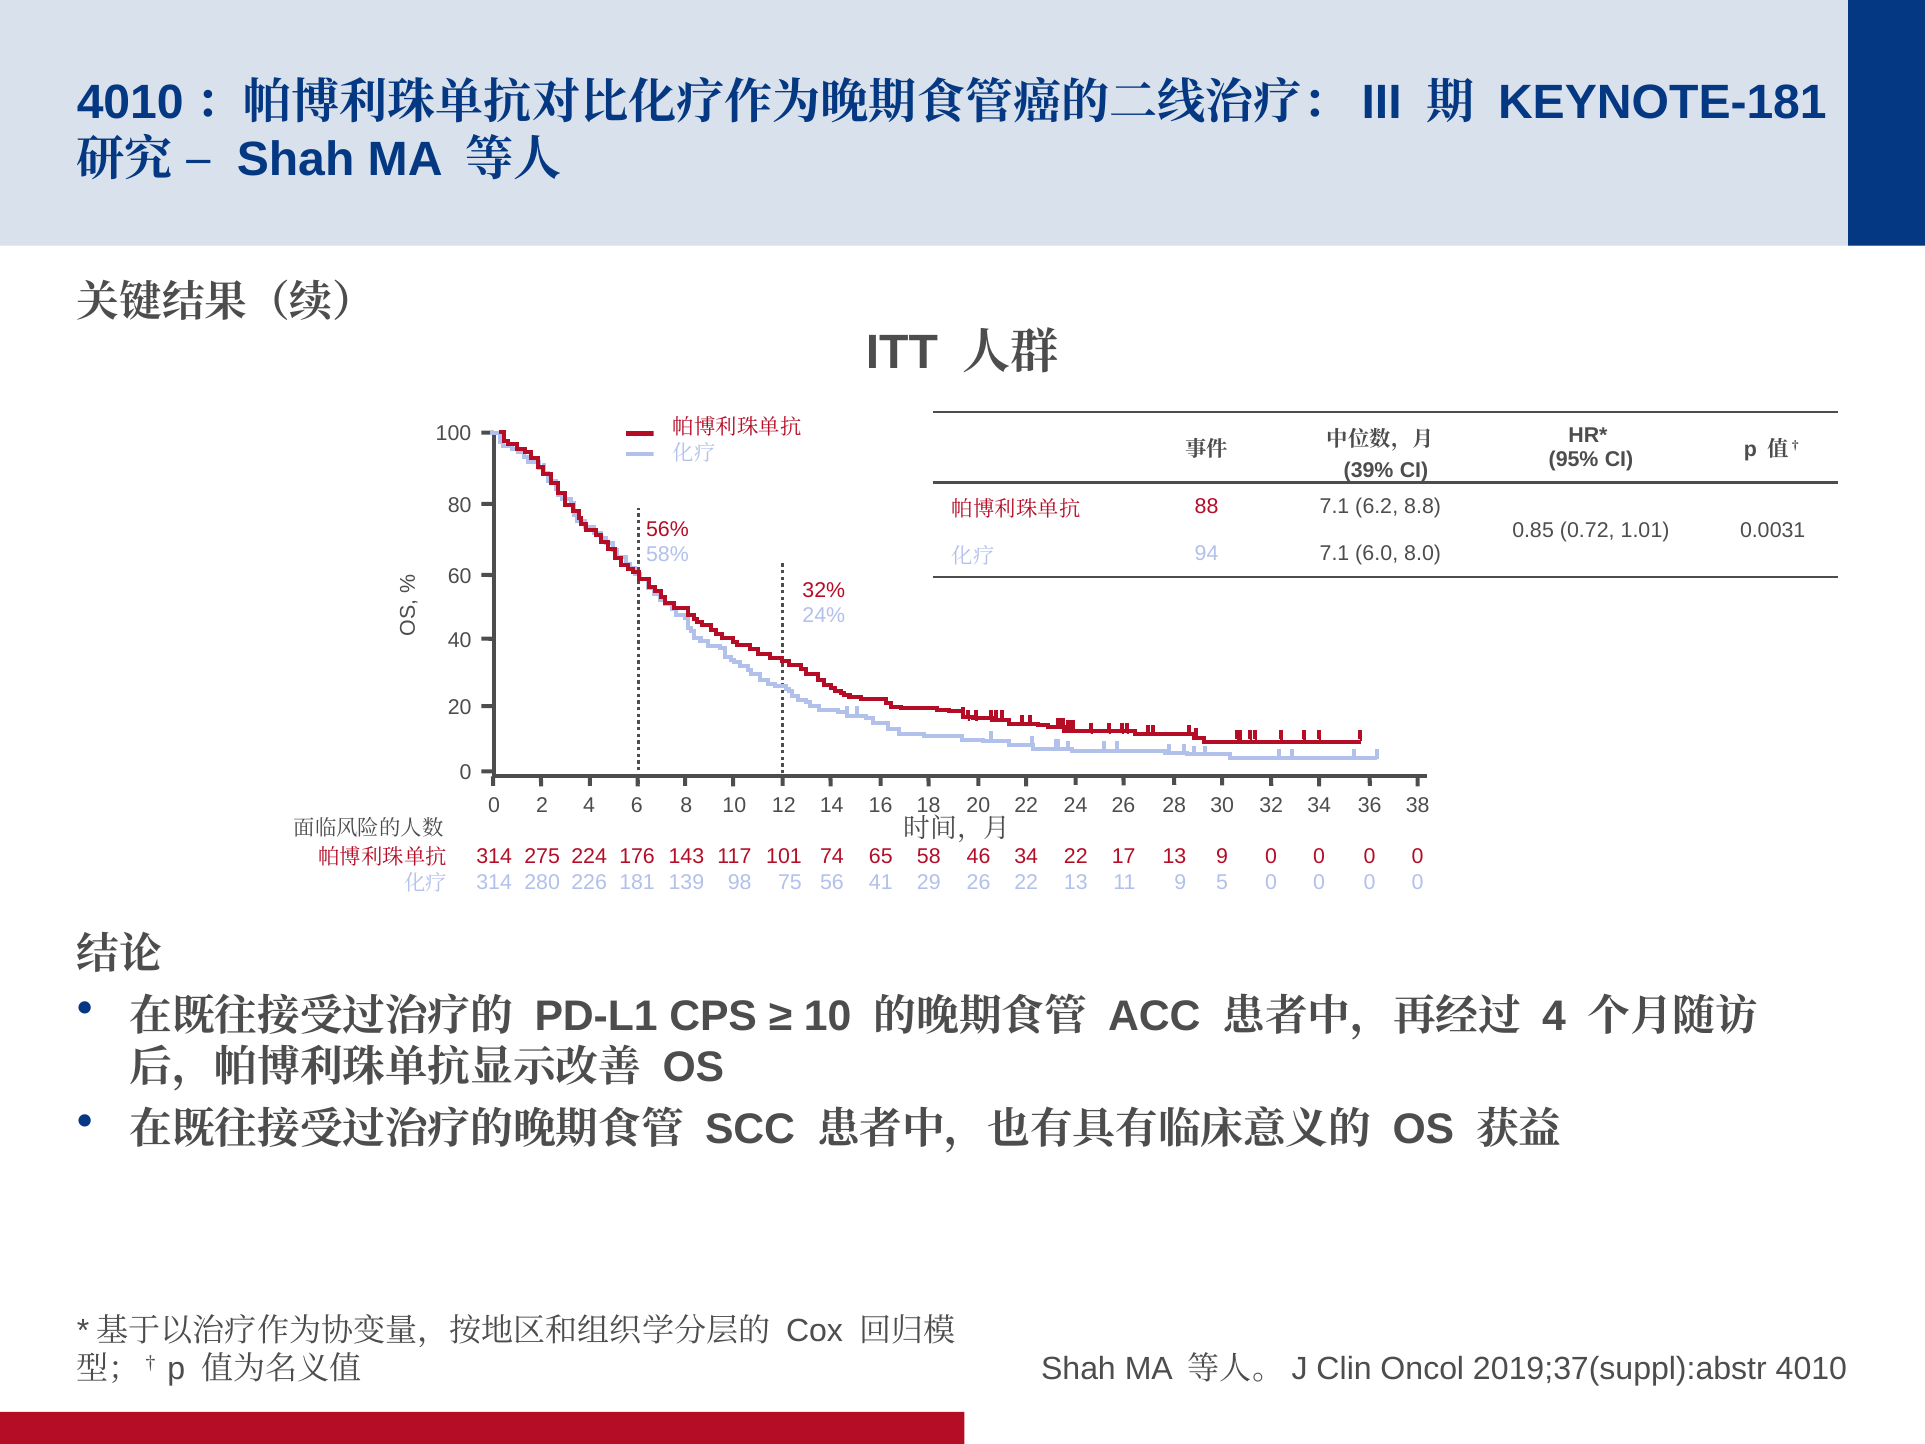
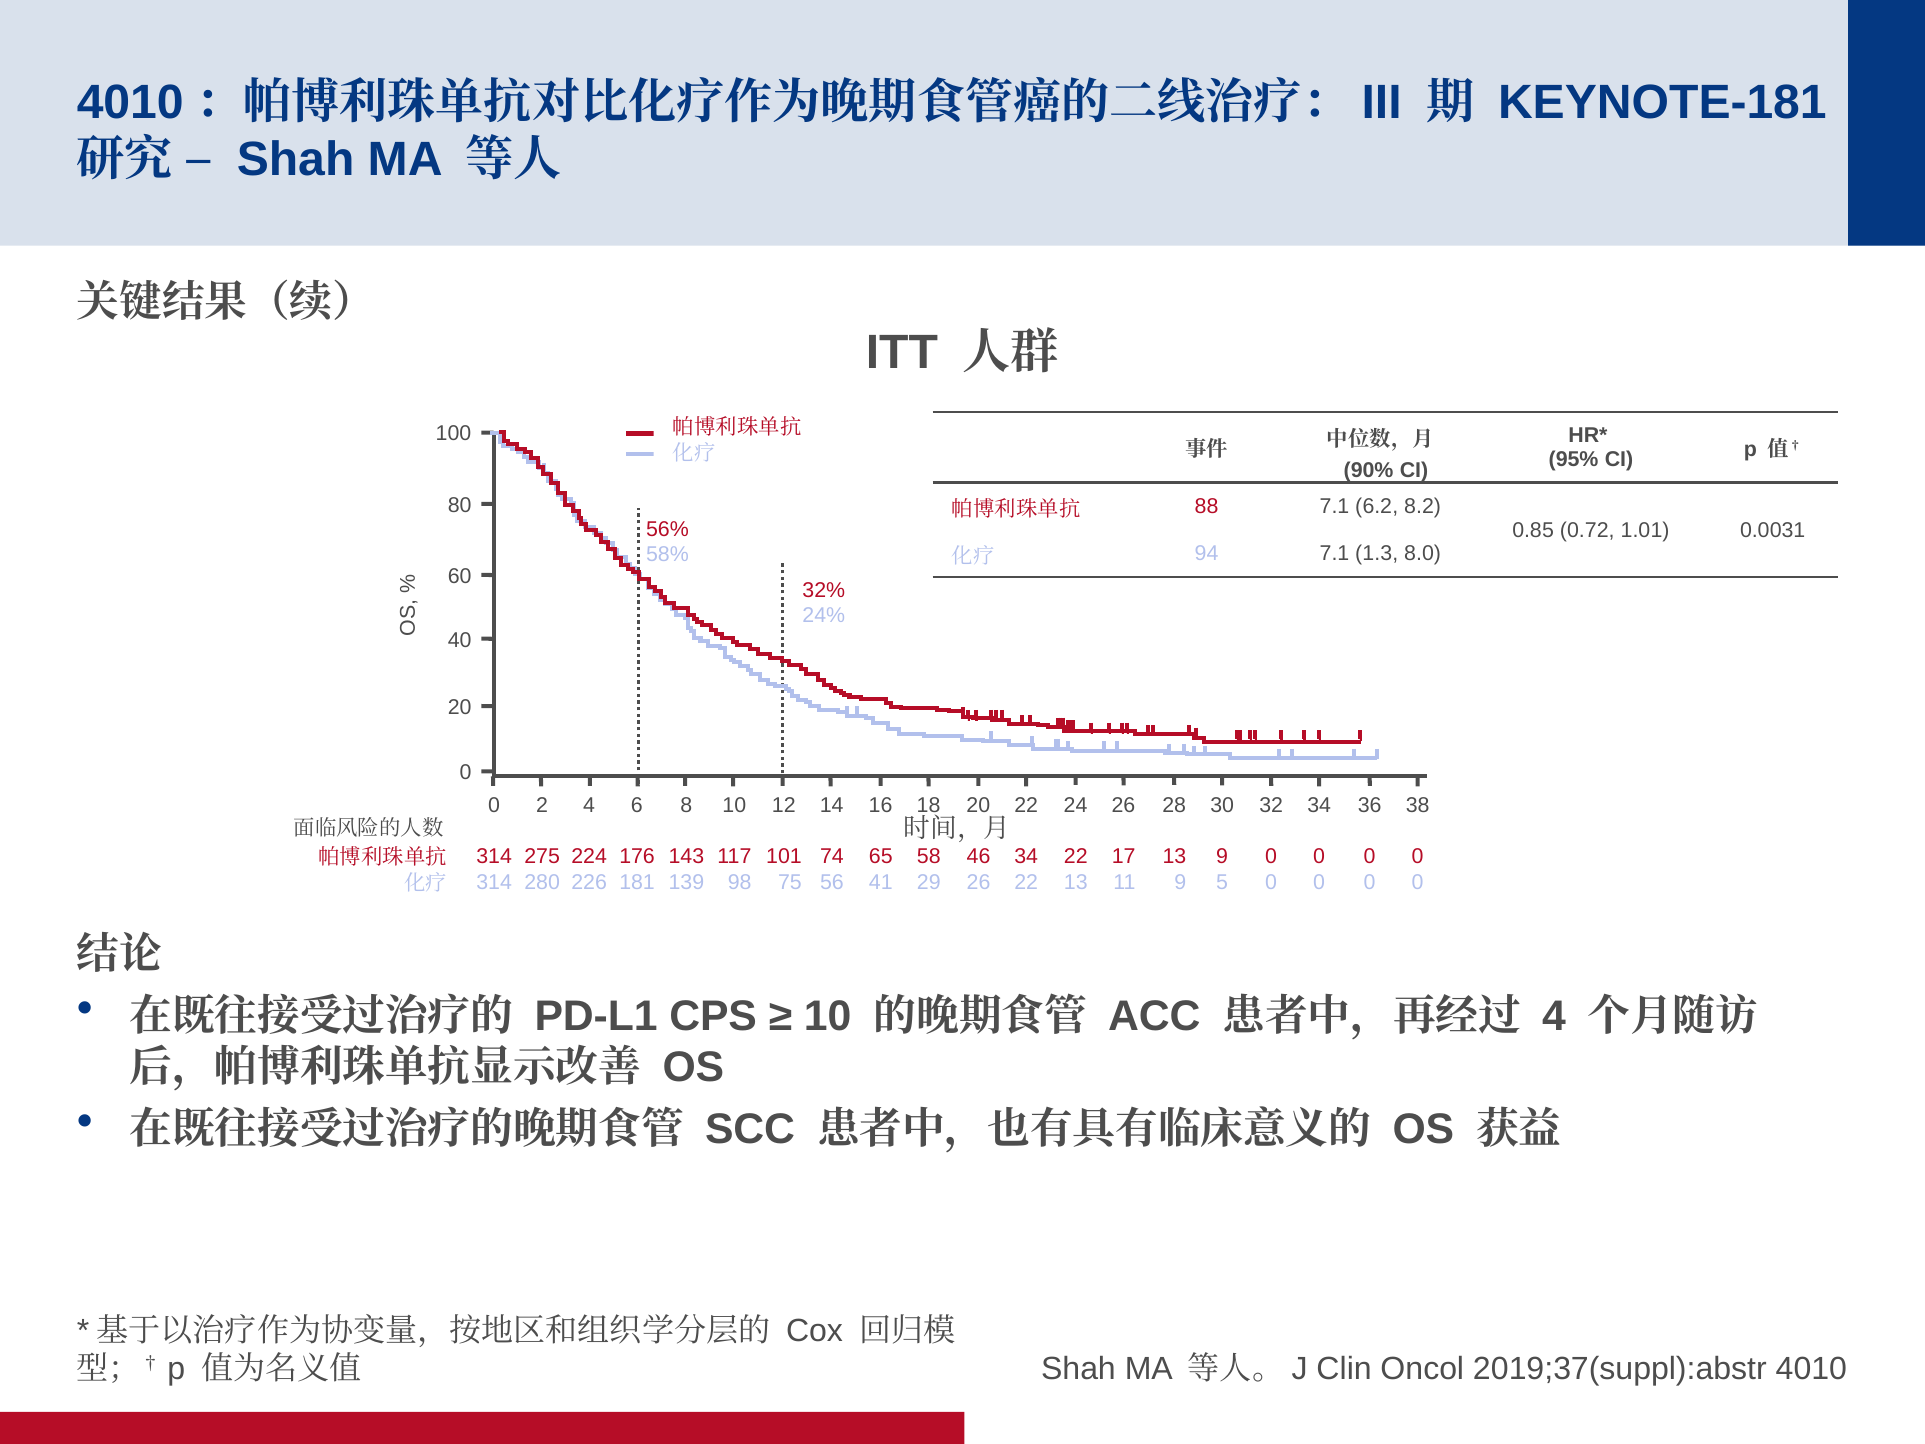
39%: 39% -> 90% (1369, 470)
8.8: 8.8 -> 8.2 (1423, 506)
6.0: 6.0 -> 1.3 (1377, 553)
